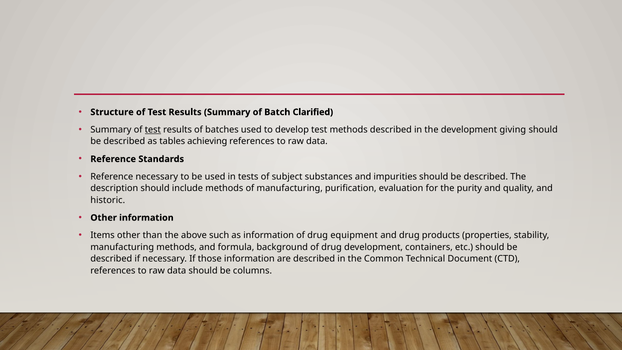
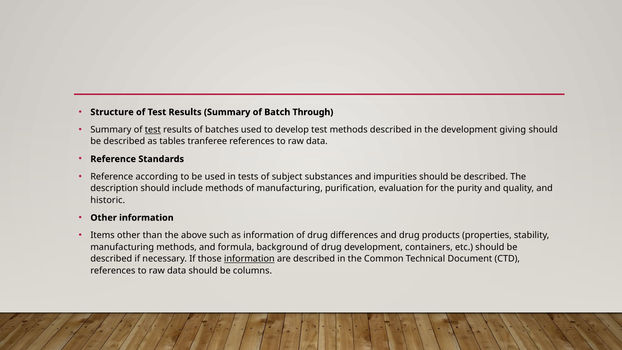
Clarified: Clarified -> Through (313, 112)
achieving: achieving -> tranferee (207, 141)
Reference necessary: necessary -> according (157, 177)
equipment: equipment -> differences (354, 235)
information underline: none -> present (249, 259)
